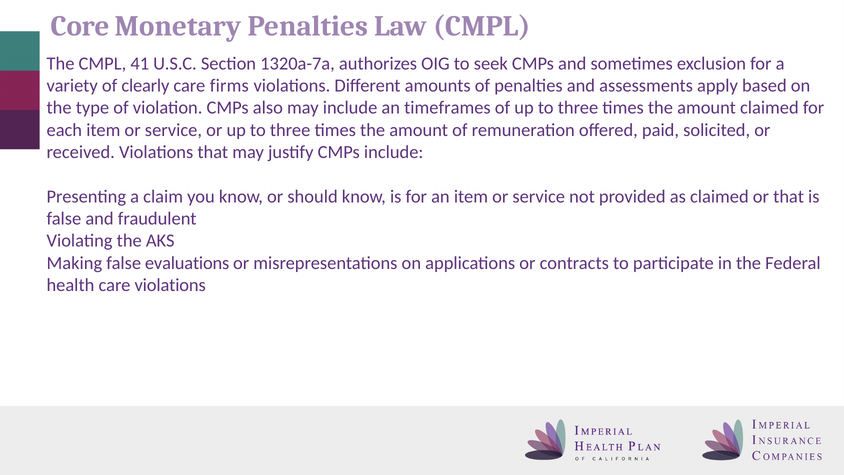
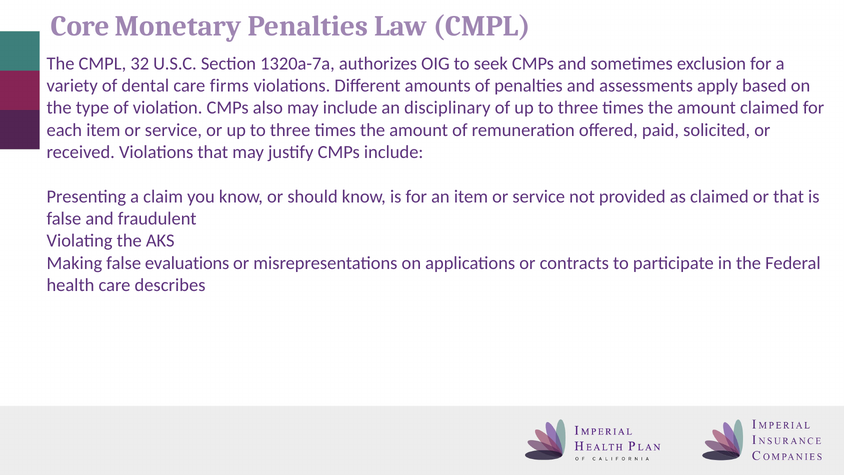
41: 41 -> 32 (140, 63)
clearly: clearly -> dental (145, 86)
timeframes: timeframes -> disciplinary (447, 108)
care violations: violations -> describes (170, 285)
